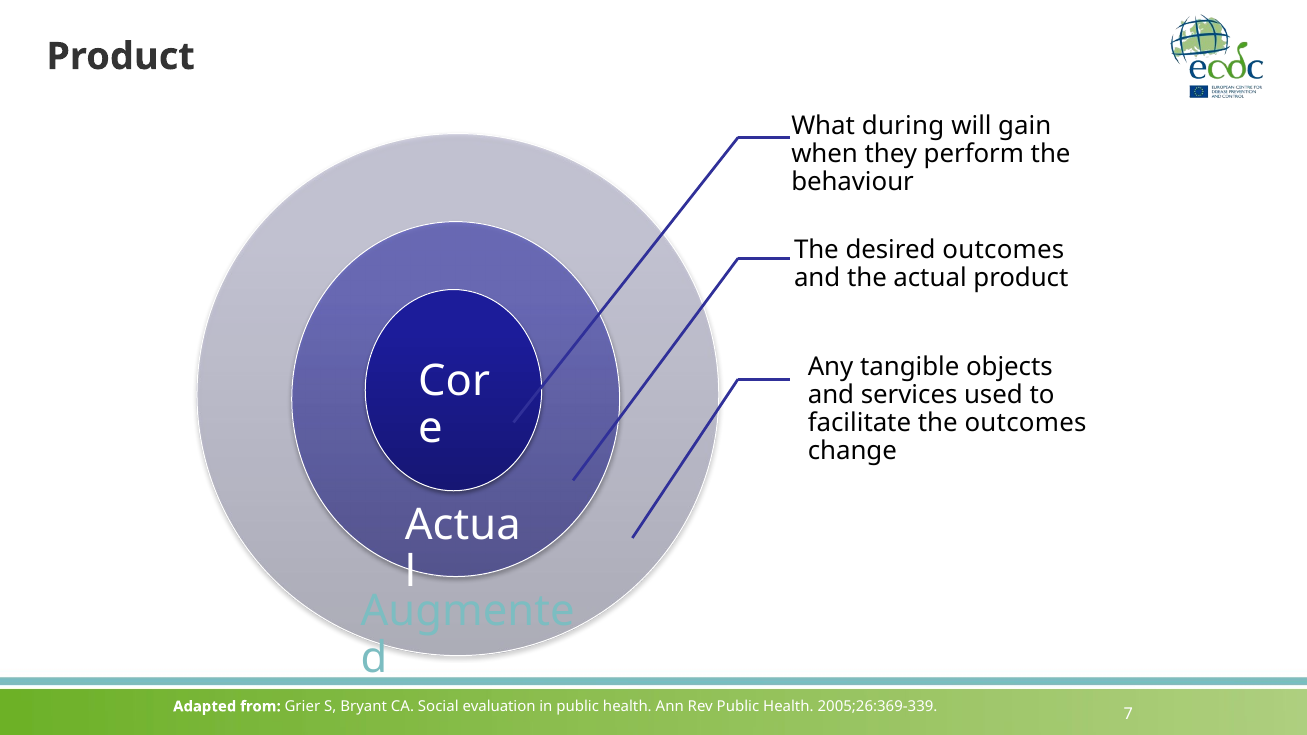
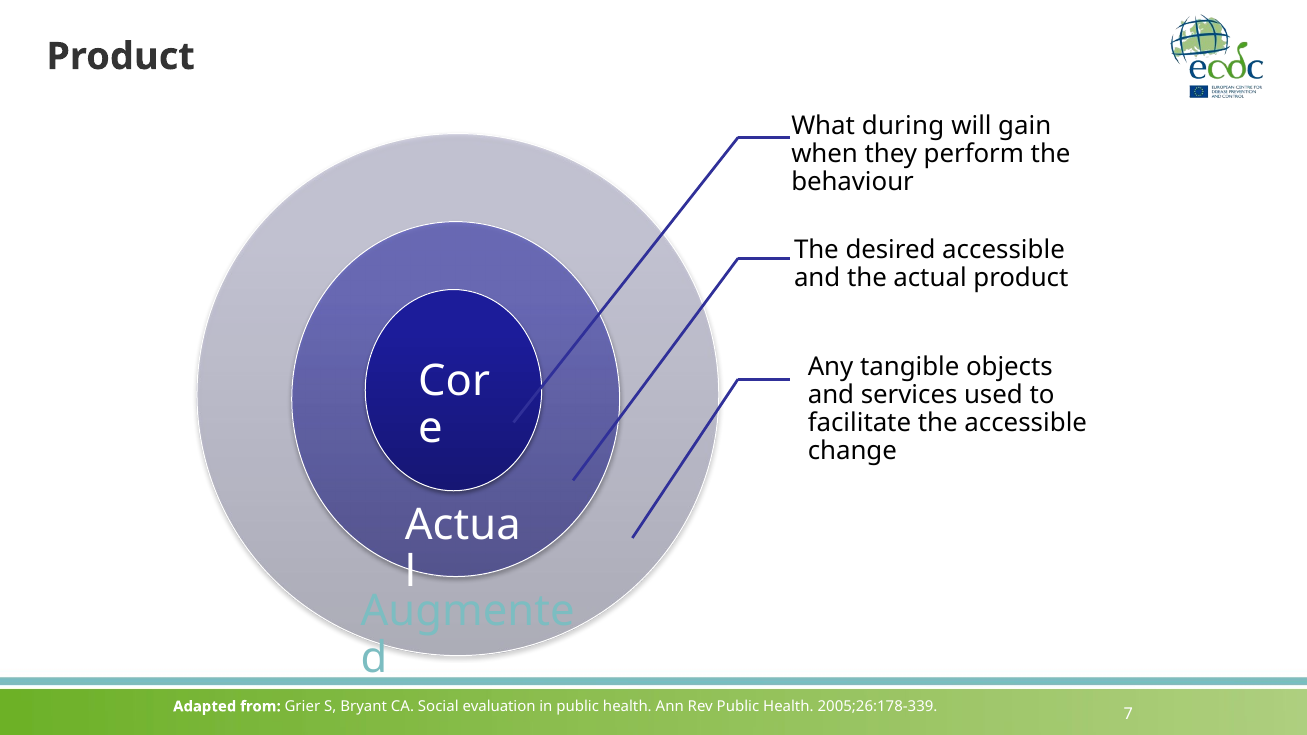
desired outcomes: outcomes -> accessible (1003, 250)
the outcomes: outcomes -> accessible (1026, 423)
2005;26:369-339: 2005;26:369-339 -> 2005;26:178-339 (878, 707)
